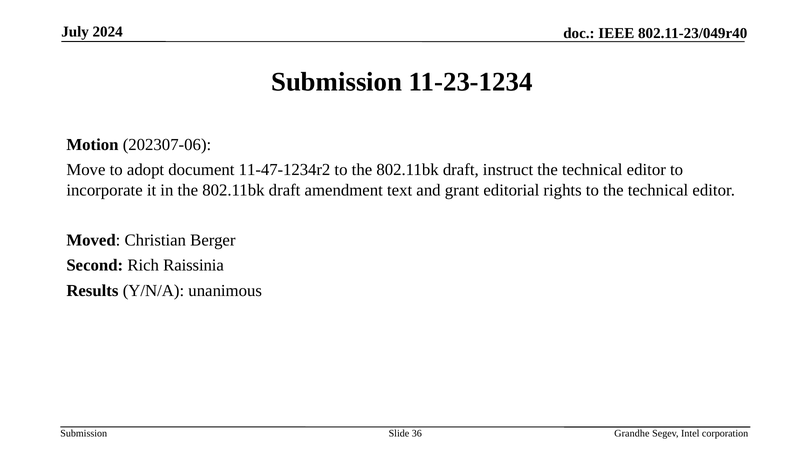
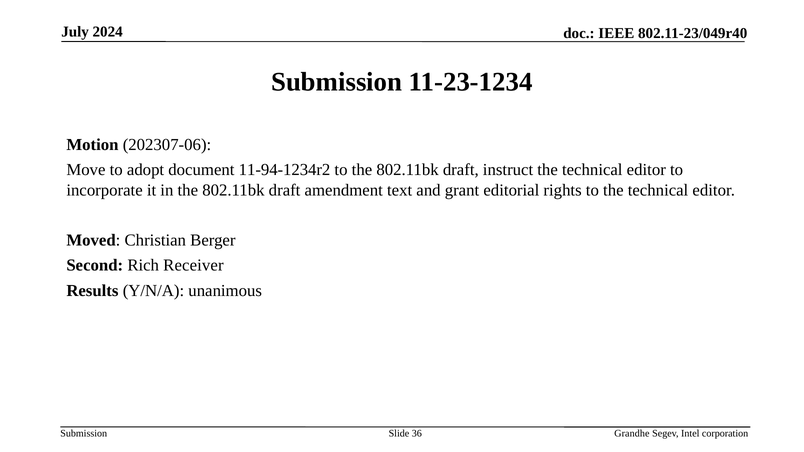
11-47-1234r2: 11-47-1234r2 -> 11-94-1234r2 (285, 170)
Raissinia: Raissinia -> Receiver (193, 266)
